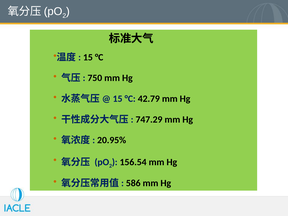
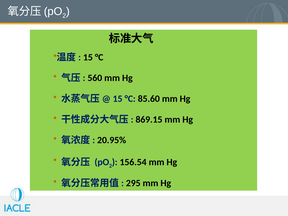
750: 750 -> 560 (95, 78)
42.79: 42.79 -> 85.60 (149, 99)
747.29: 747.29 -> 869.15 (149, 119)
586: 586 -> 295 (133, 183)
